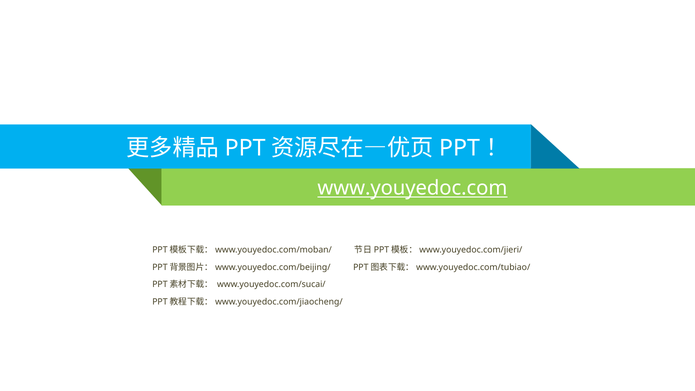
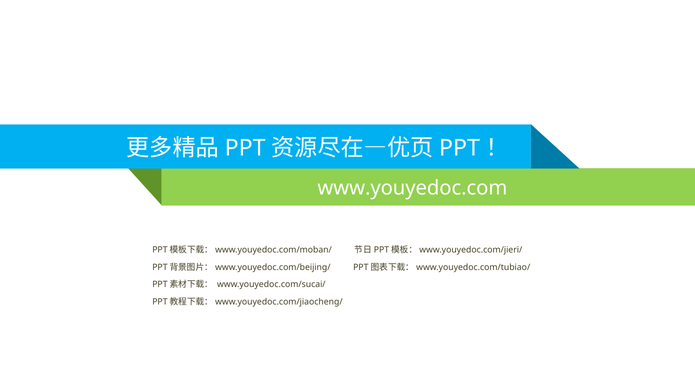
www.youyedoc.com underline: present -> none (412, 188)
